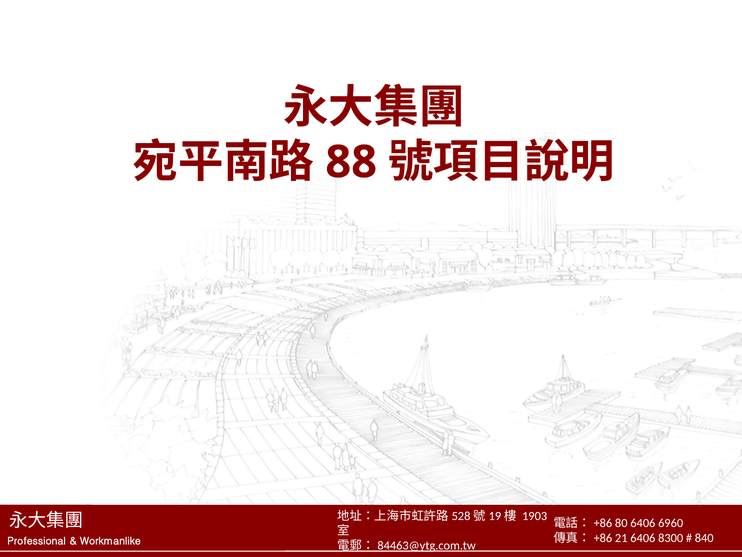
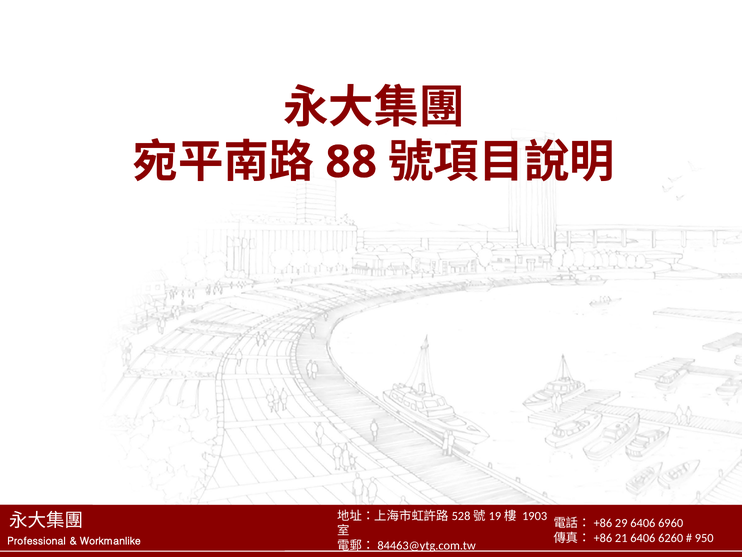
80: 80 -> 29 (621, 523)
8300: 8300 -> 6260 (671, 538)
840: 840 -> 950 (704, 538)
